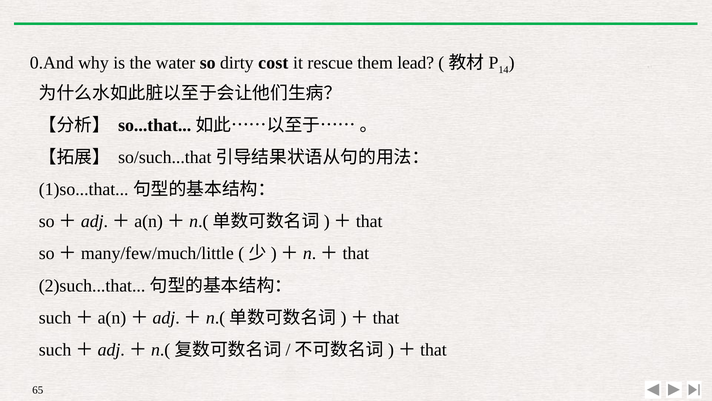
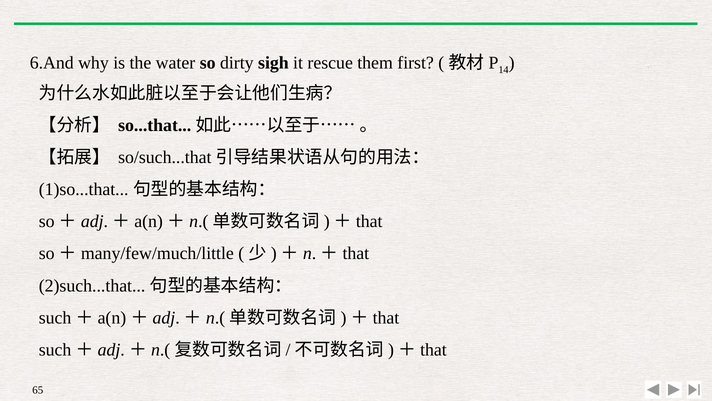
0.And: 0.And -> 6.And (52, 63)
cost: cost -> sigh (273, 63)
lead: lead -> first (416, 63)
